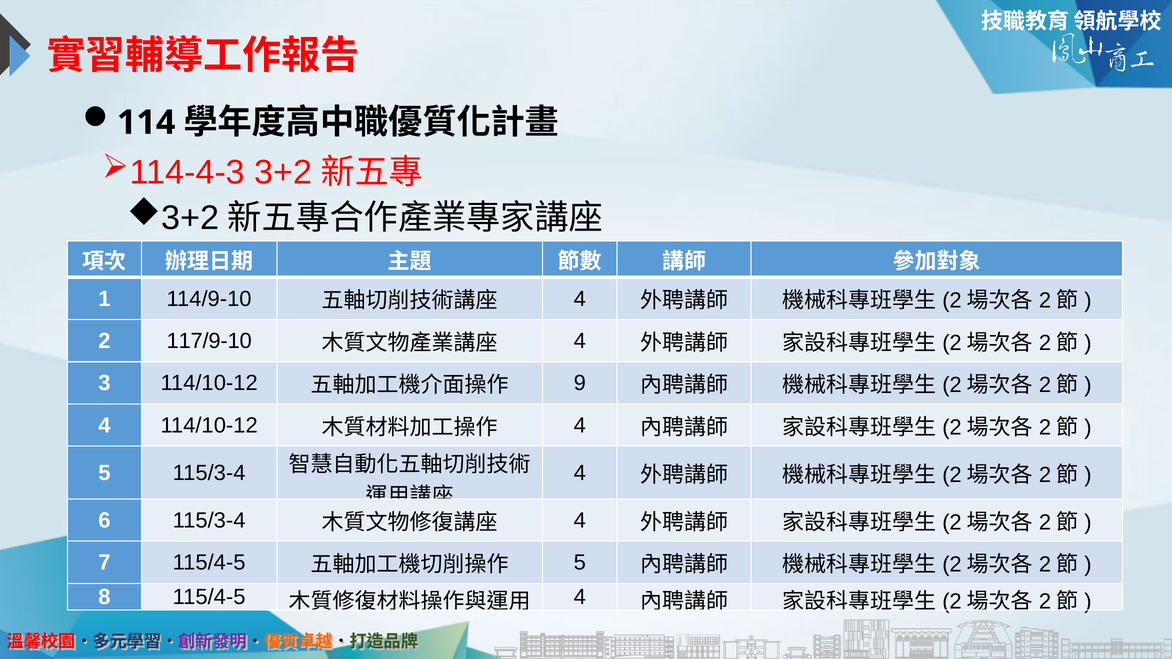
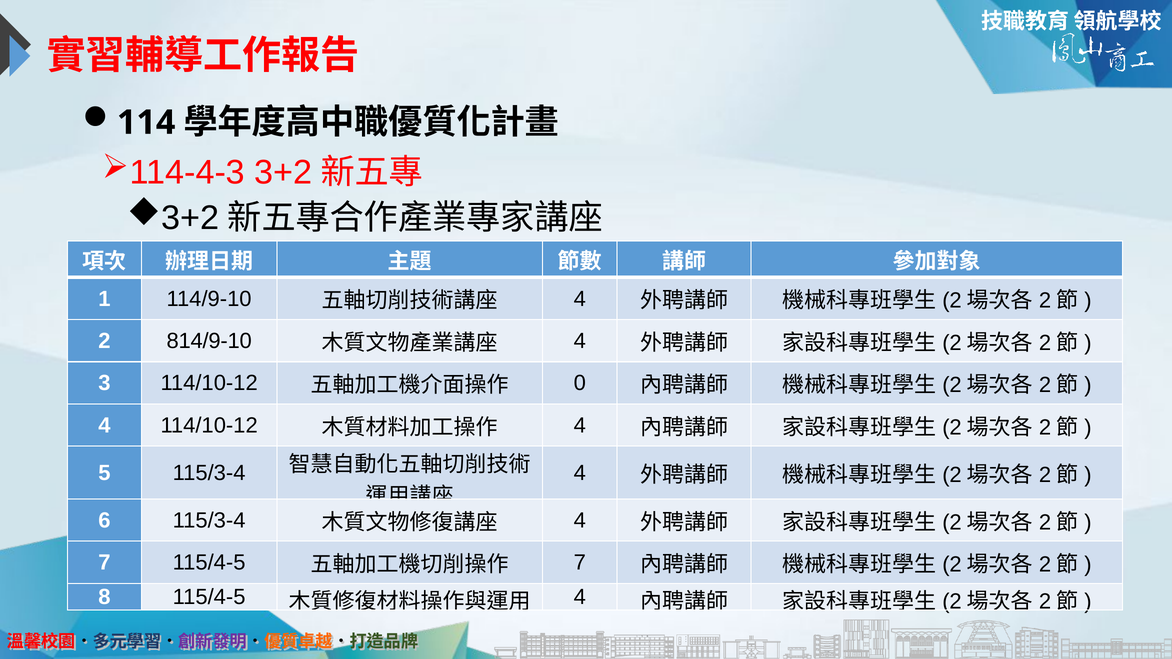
117/9-10: 117/9-10 -> 814/9-10 (209, 341)
9: 9 -> 0 (580, 383)
5: 5 -> 7 (580, 563)
